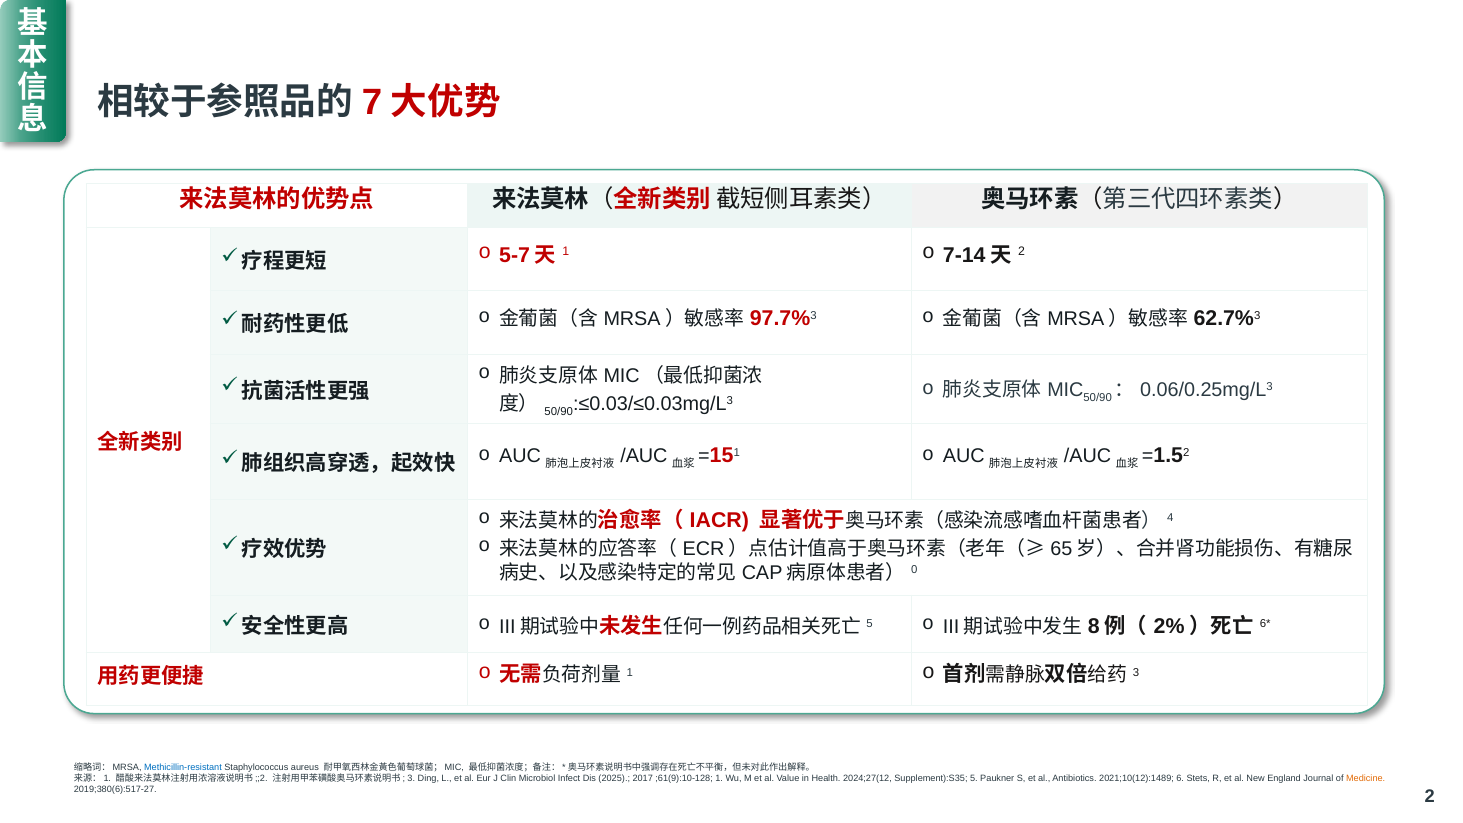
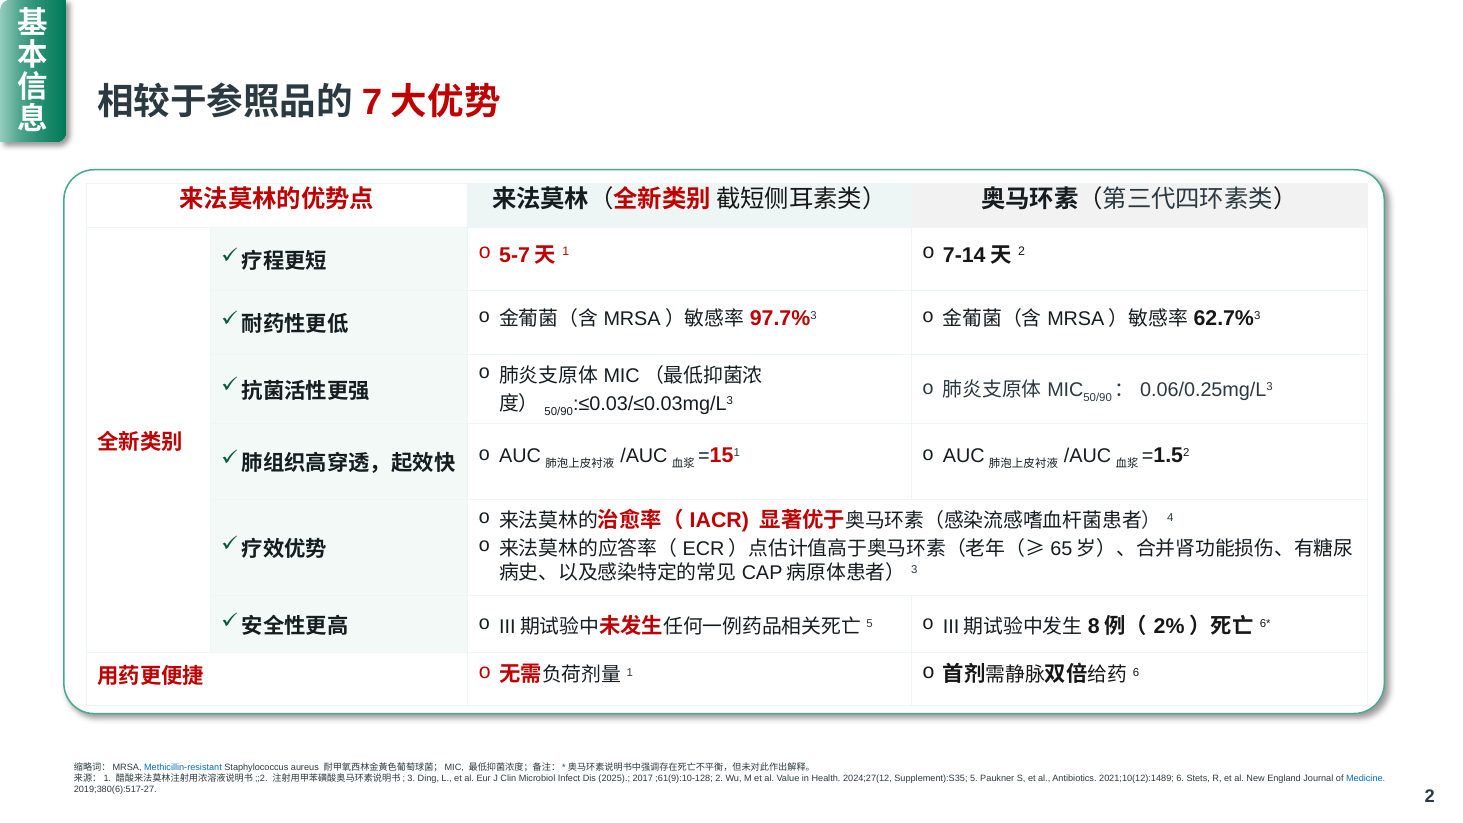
0: 0 -> 3 (914, 570)
3: 3 -> 6 (1136, 672)
;61(9):10-128 1: 1 -> 2 (719, 778)
Medicine colour: orange -> blue (1366, 778)
